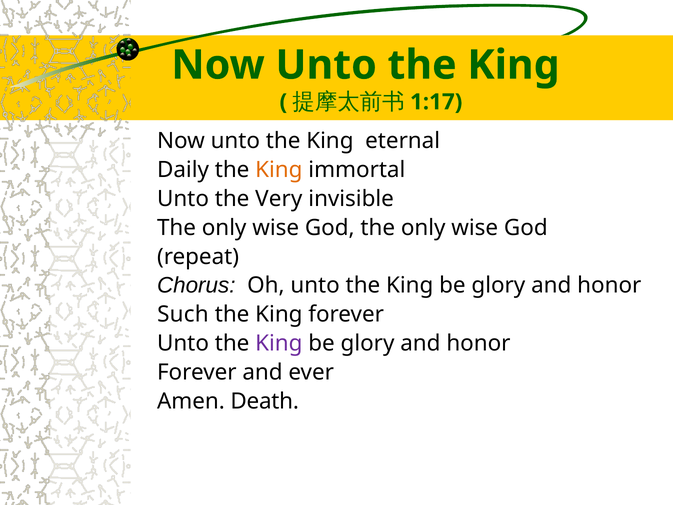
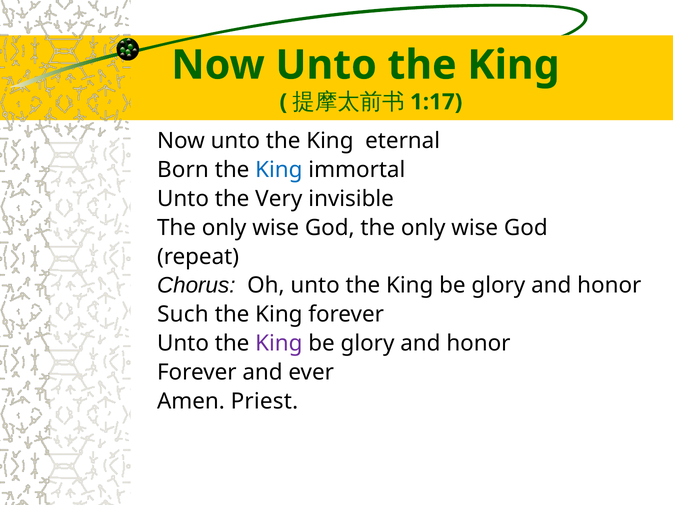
Daily: Daily -> Born (183, 170)
King colour: orange -> blue (279, 170)
Death: Death -> Priest (264, 401)
